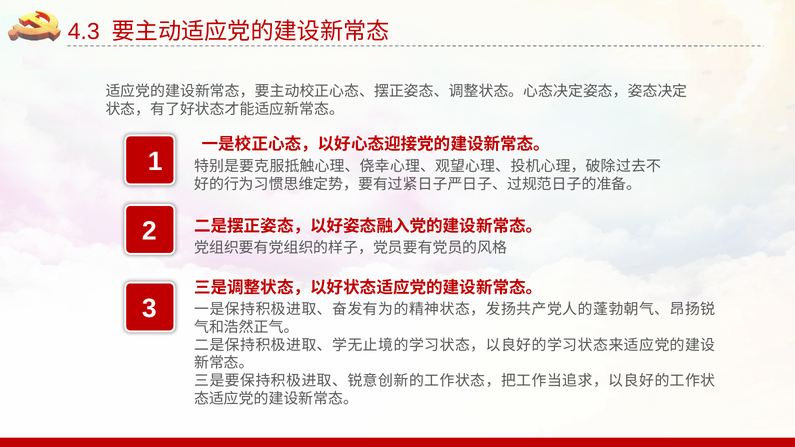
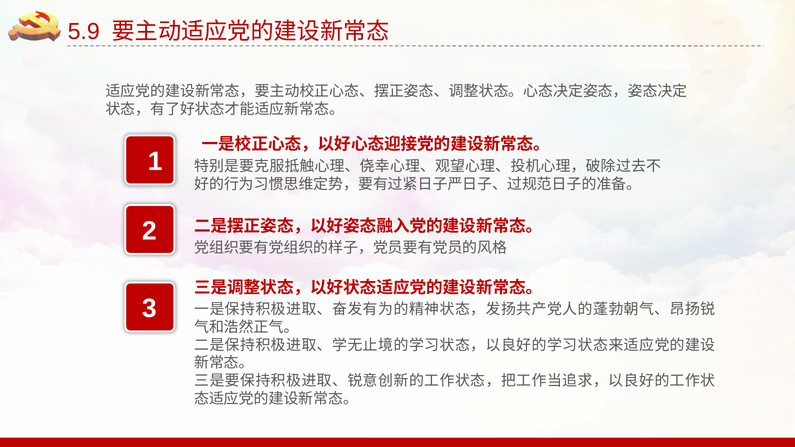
4.3: 4.3 -> 5.9 (84, 32)
